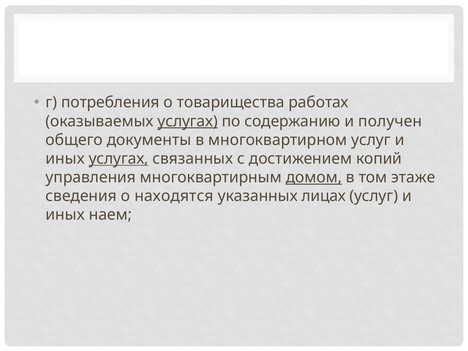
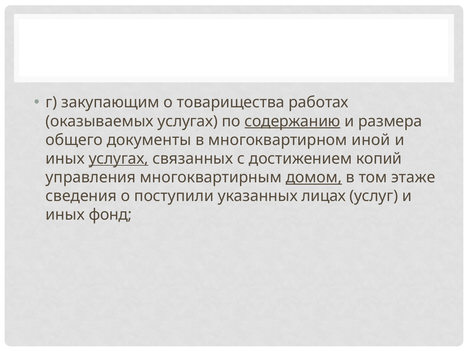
потребления: потребления -> закупающим (110, 102)
услугах underline: present -> none (188, 121)
содержанию underline: none -> present (292, 121)
получен: получен -> размера (390, 121)
многоквартирном услуг: услуг -> иной (371, 140)
находятся: находятся -> поступили (174, 196)
наем: наем -> фонд (110, 215)
